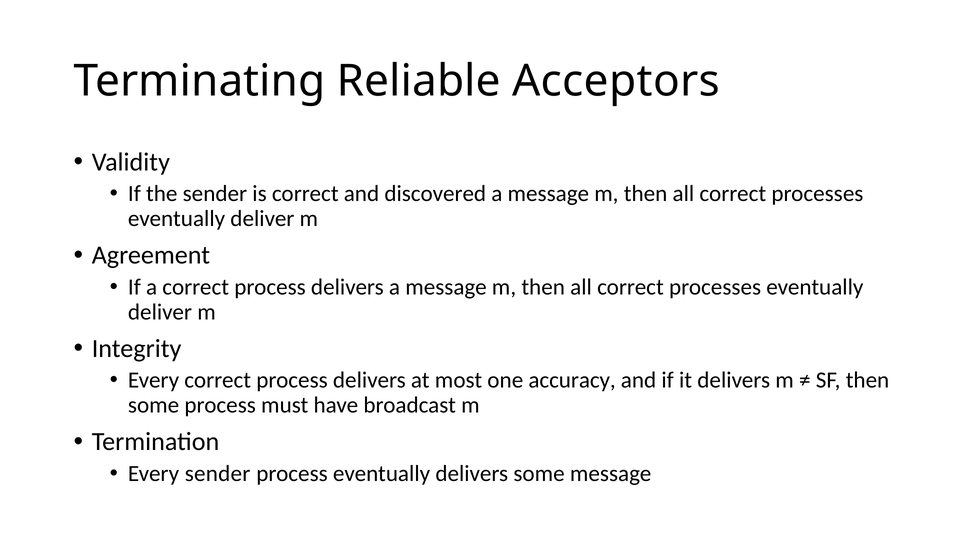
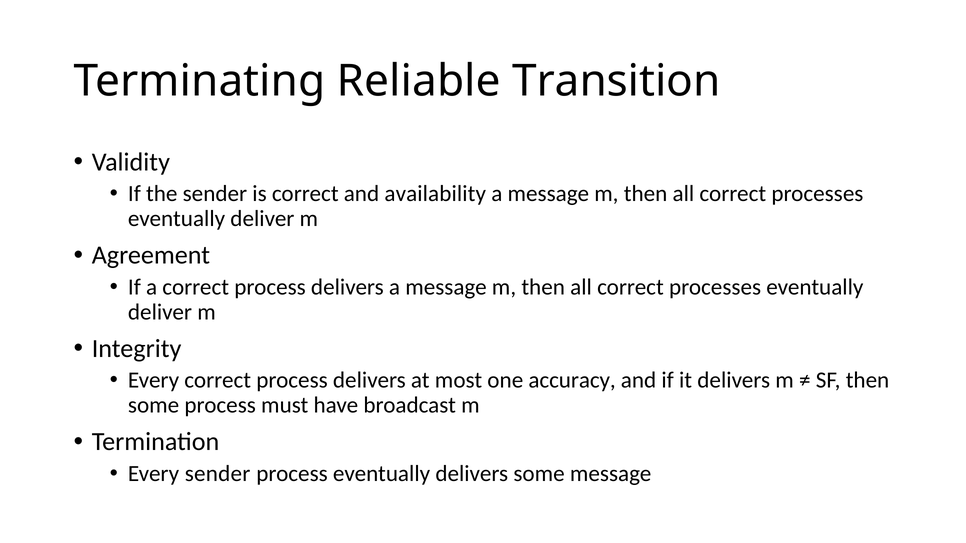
Acceptors: Acceptors -> Transition (616, 81)
discovered: discovered -> availability (435, 194)
